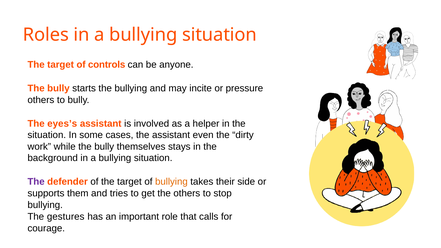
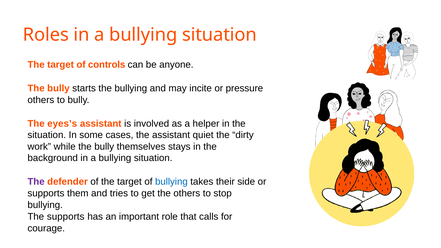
even: even -> quiet (203, 135)
bullying colour: orange -> blue (171, 182)
The gestures: gestures -> supports (66, 217)
